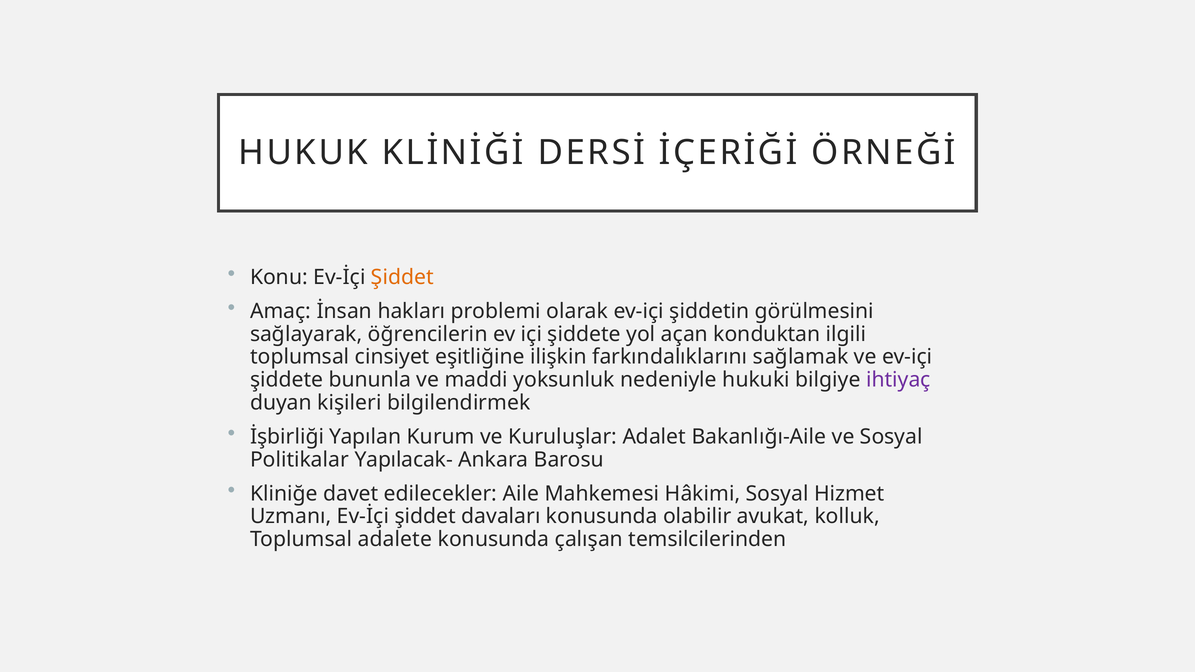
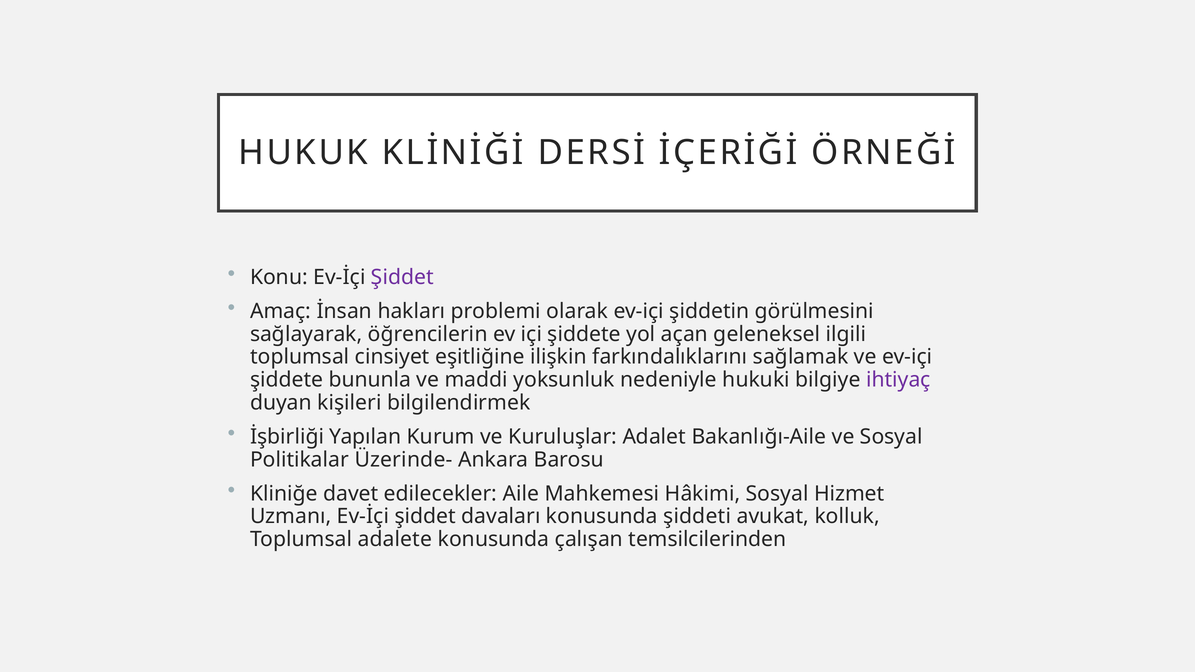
Şiddet colour: orange -> purple (402, 277)
konduktan: konduktan -> geleneksel (767, 334)
Yapılacak-: Yapılacak- -> Üzerinde- (403, 460)
olabilir: olabilir -> şiddeti (697, 517)
